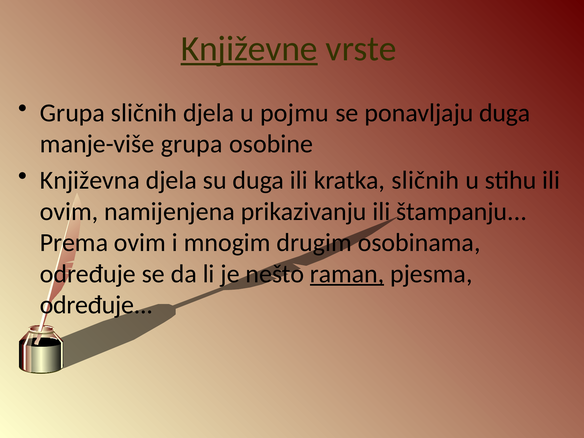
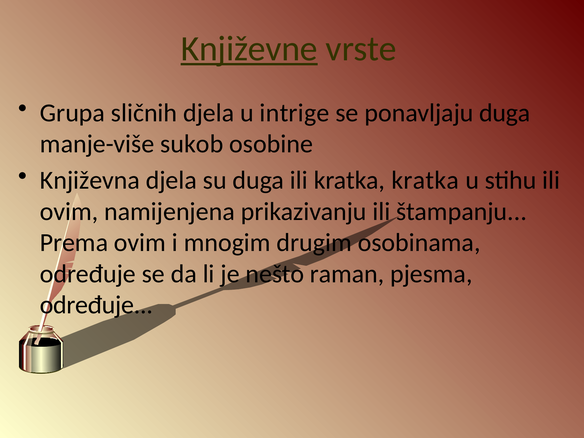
pojmu: pojmu -> intrige (295, 113)
manje-više grupa: grupa -> sukob (192, 144)
kratka sličnih: sličnih -> kratka (425, 180)
raman underline: present -> none (347, 274)
